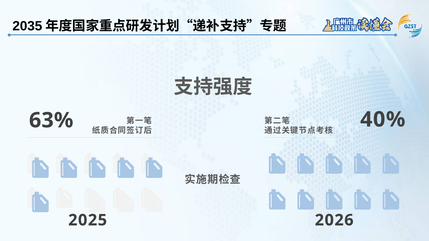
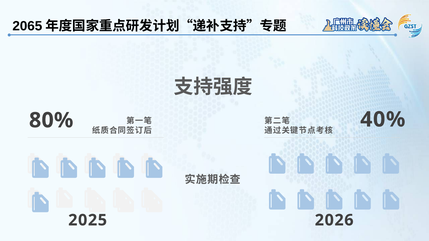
2035: 2035 -> 2065 (27, 26)
63%: 63% -> 80% (51, 120)
